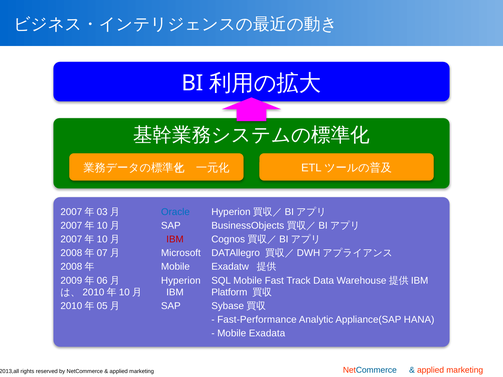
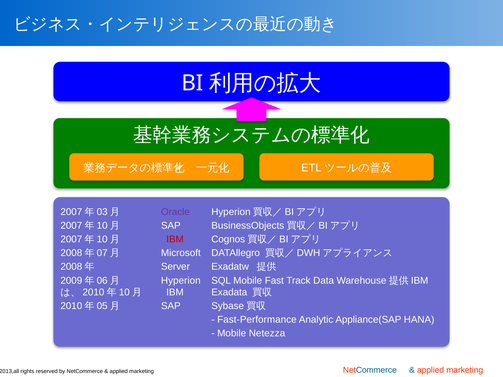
Oracle colour: blue -> purple (175, 212)
Mobile: Mobile -> Server (175, 267)
Platform: Platform -> Exadata (229, 292)
Exadata: Exadata -> Netezza (267, 333)
